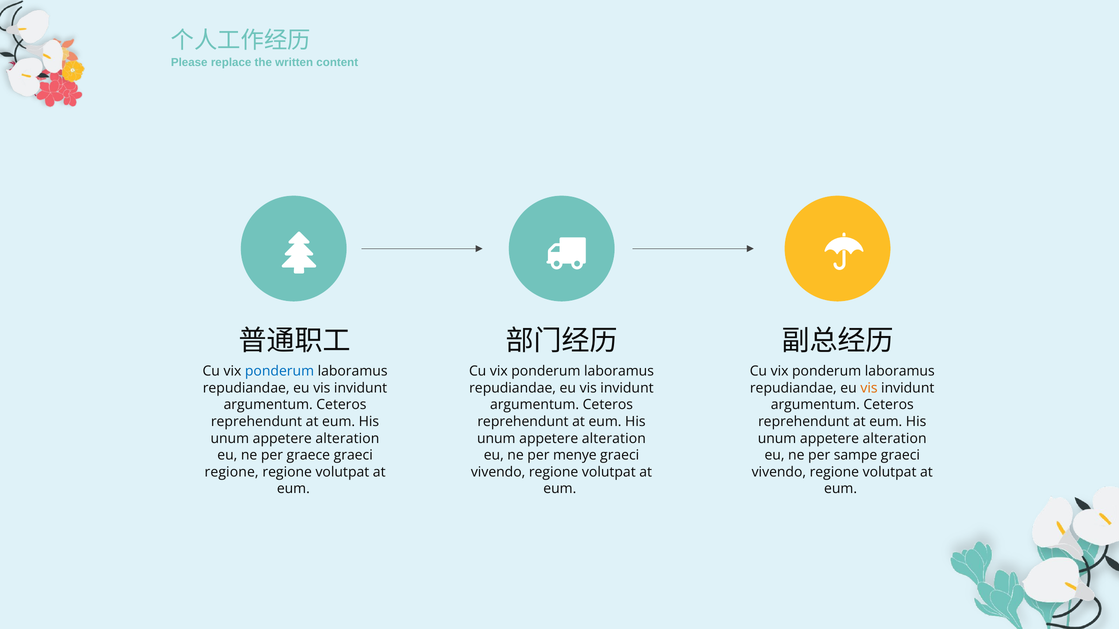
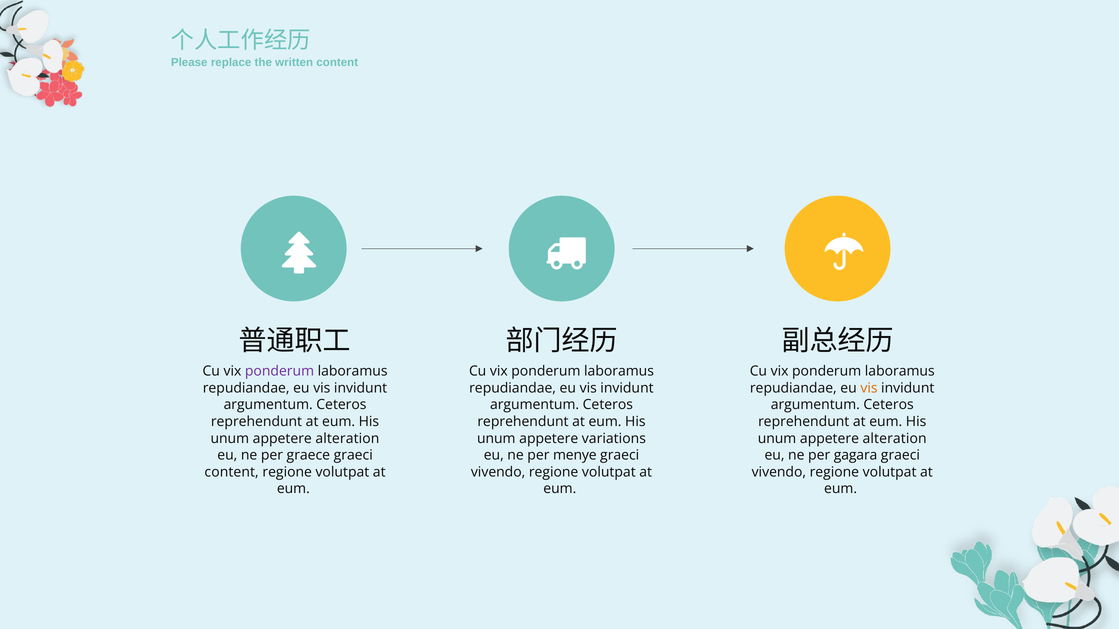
ponderum colour: blue -> purple (280, 372)
alteration: alteration -> variations (614, 439)
sampe: sampe -> gagara (856, 455)
regione: regione -> content (232, 472)
